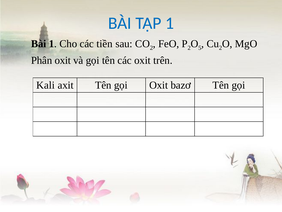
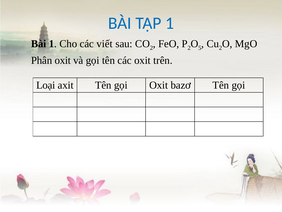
tiền: tiền -> viết (105, 44)
Kali: Kali -> Loại (46, 85)
